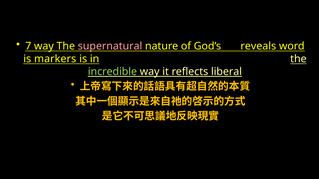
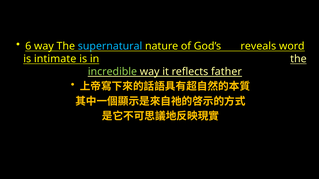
7: 7 -> 6 (28, 46)
supernatural colour: pink -> light blue (110, 46)
markers: markers -> intimate (55, 59)
liberal: liberal -> father (226, 72)
